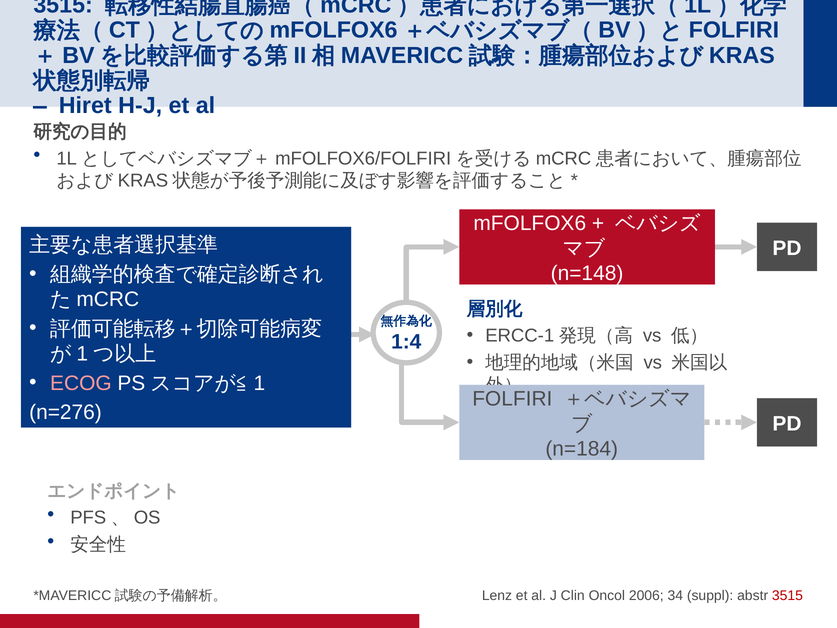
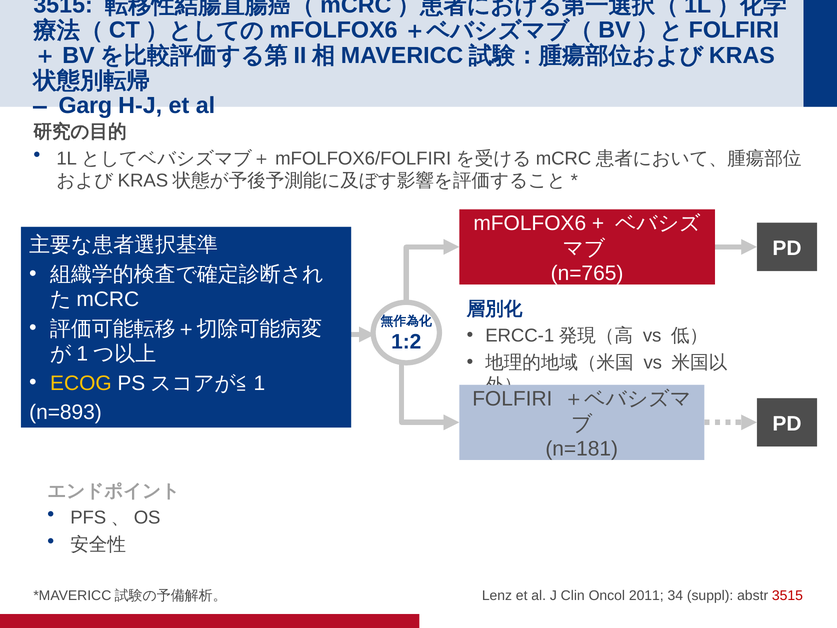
Hiret: Hiret -> Garg (85, 106)
n=148: n=148 -> n=765 (587, 273)
1:4: 1:4 -> 1:2 (406, 342)
ECOG colour: pink -> yellow (81, 383)
n=276: n=276 -> n=893 (65, 412)
n=184: n=184 -> n=181 (582, 449)
2006: 2006 -> 2011 (646, 595)
